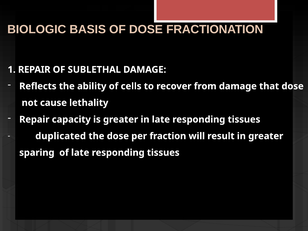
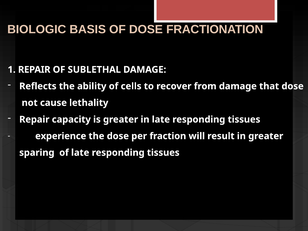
duplicated: duplicated -> experience (61, 136)
